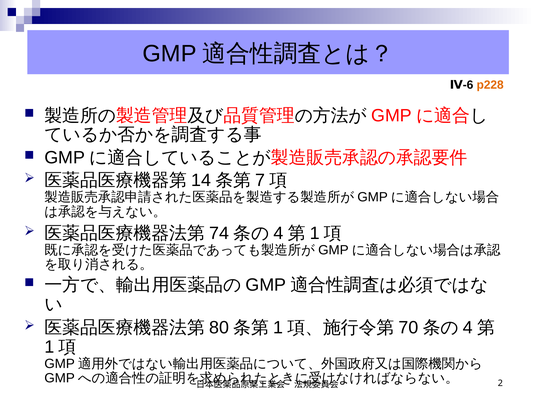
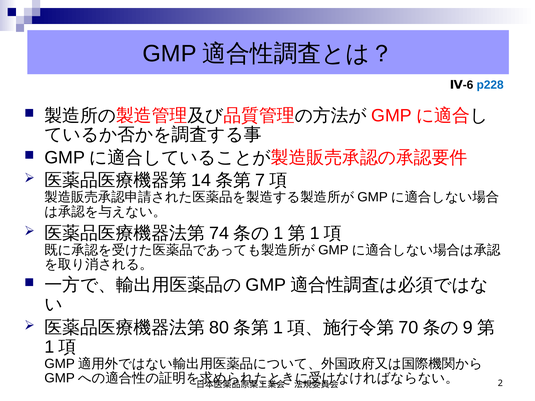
p228 colour: orange -> blue (490, 85)
4: 4 -> 1 (278, 233)
4: 4 -> 9 (468, 328)
